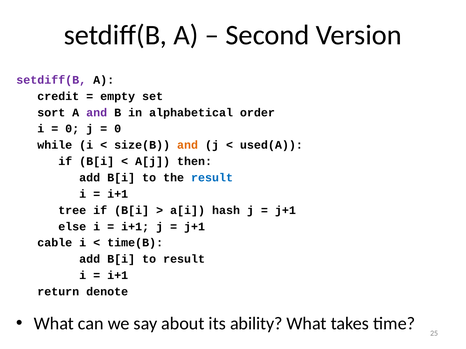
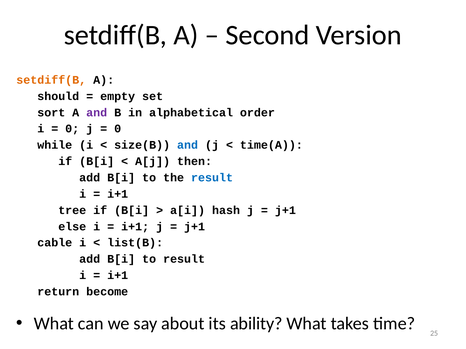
setdiff(B colour: purple -> orange (51, 80)
credit: credit -> should (58, 96)
and colour: orange -> blue (188, 145)
used(A: used(A -> time(A (271, 145)
time(B: time(B -> list(B (135, 243)
denote: denote -> become (107, 292)
